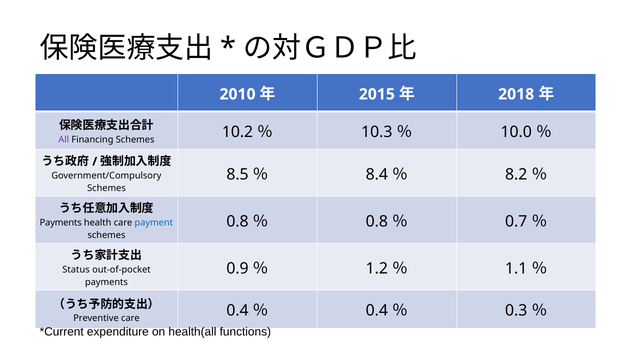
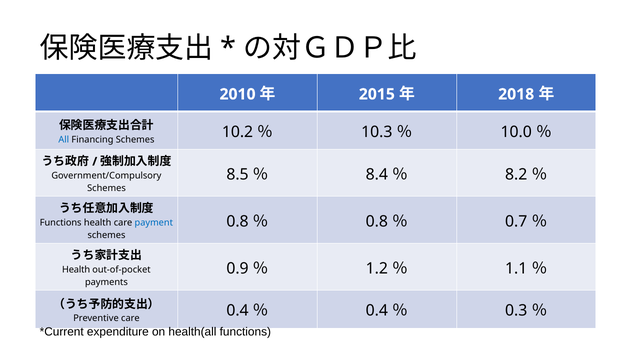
All colour: purple -> blue (64, 140)
Payments: Payments -> Functions (61, 223)
Status: Status -> Health (76, 270)
